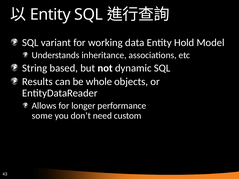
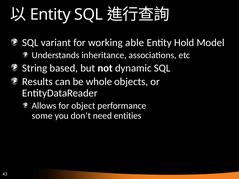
data: data -> able (135, 43)
longer: longer -> object (83, 106)
custom: custom -> entities (128, 116)
